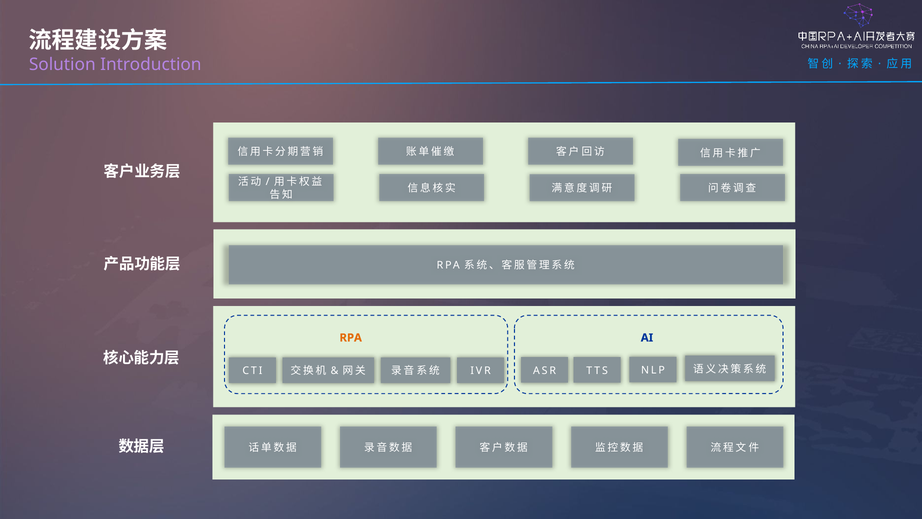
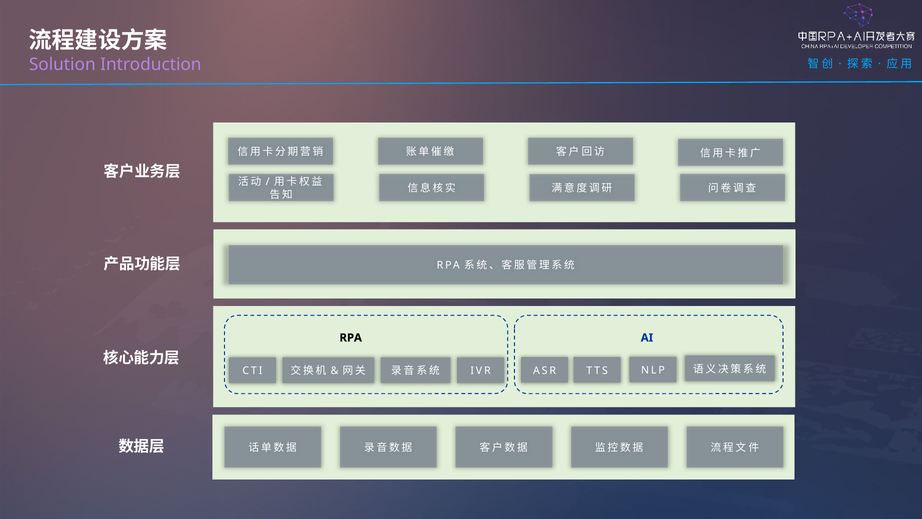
RPA colour: orange -> black (351, 338)
